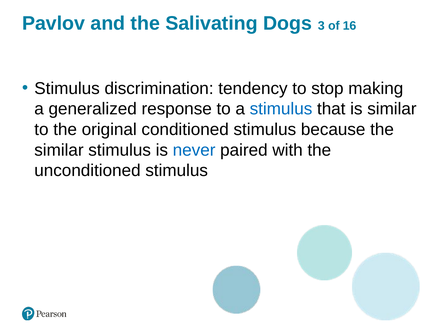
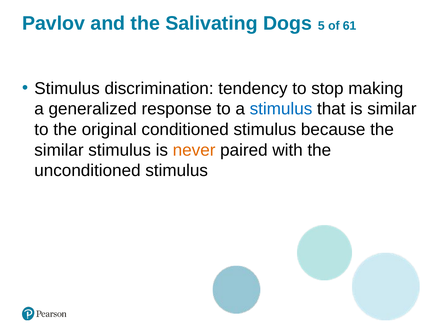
3: 3 -> 5 (321, 26)
16: 16 -> 61 (350, 26)
never colour: blue -> orange (194, 150)
